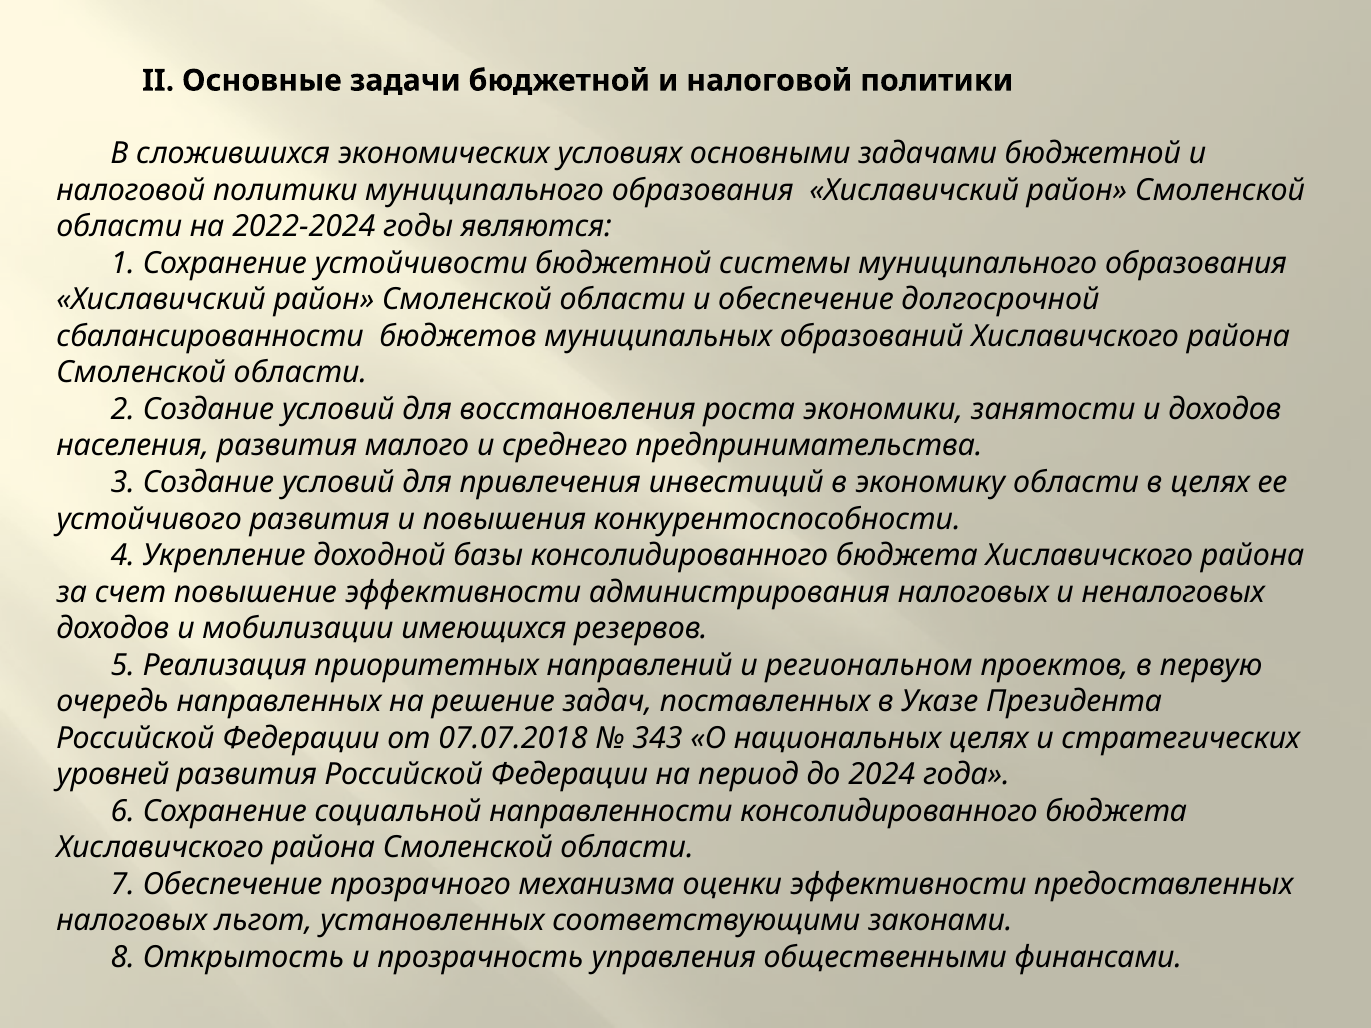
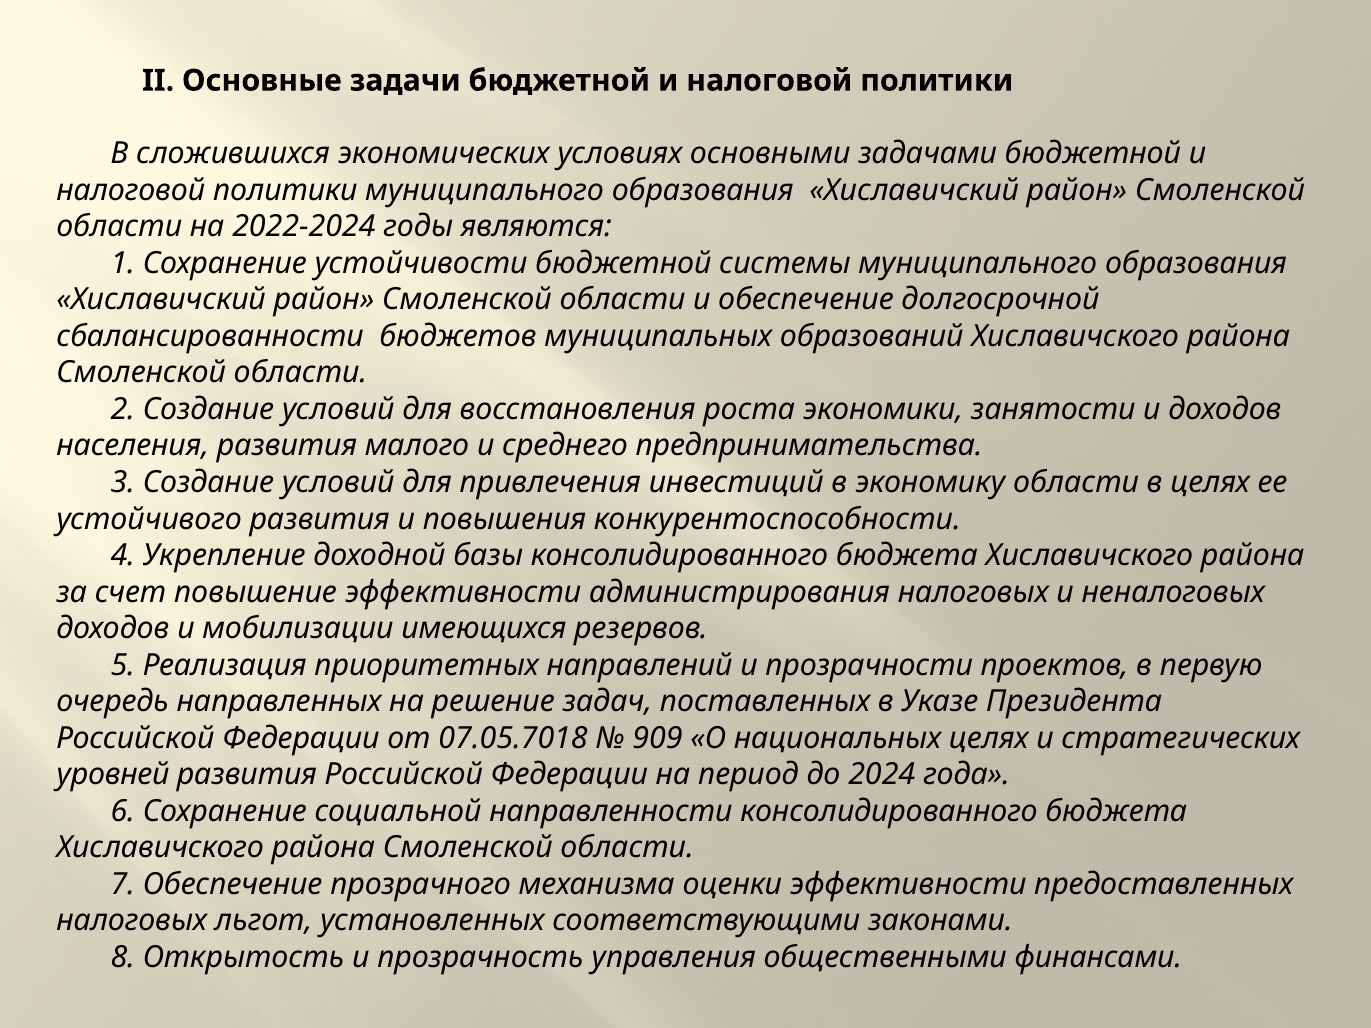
региональном: региональном -> прозрачности (869, 665)
07.07.2018: 07.07.2018 -> 07.05.7018 (513, 738)
343: 343 -> 909 (657, 738)
